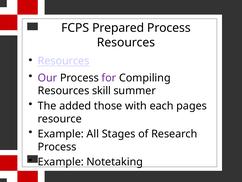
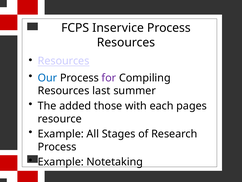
Prepared: Prepared -> Inservice (118, 28)
Our colour: purple -> blue (47, 78)
skill: skill -> last (101, 91)
